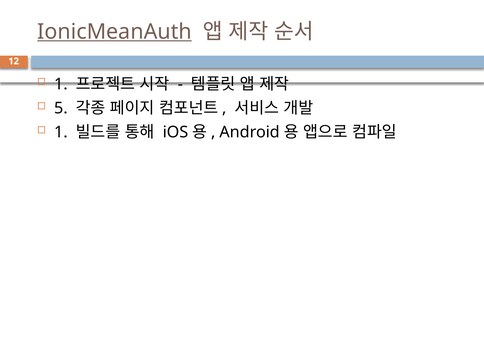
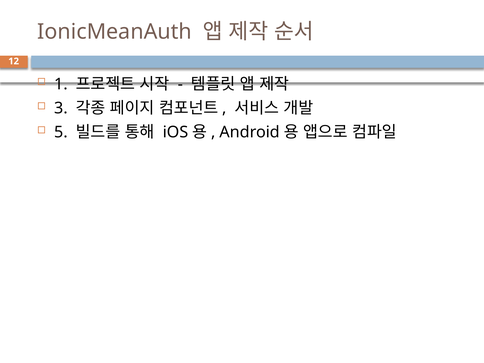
IonicMeanAuth underline: present -> none (114, 32)
5: 5 -> 3 (61, 108)
1: 1 -> 5 (61, 132)
